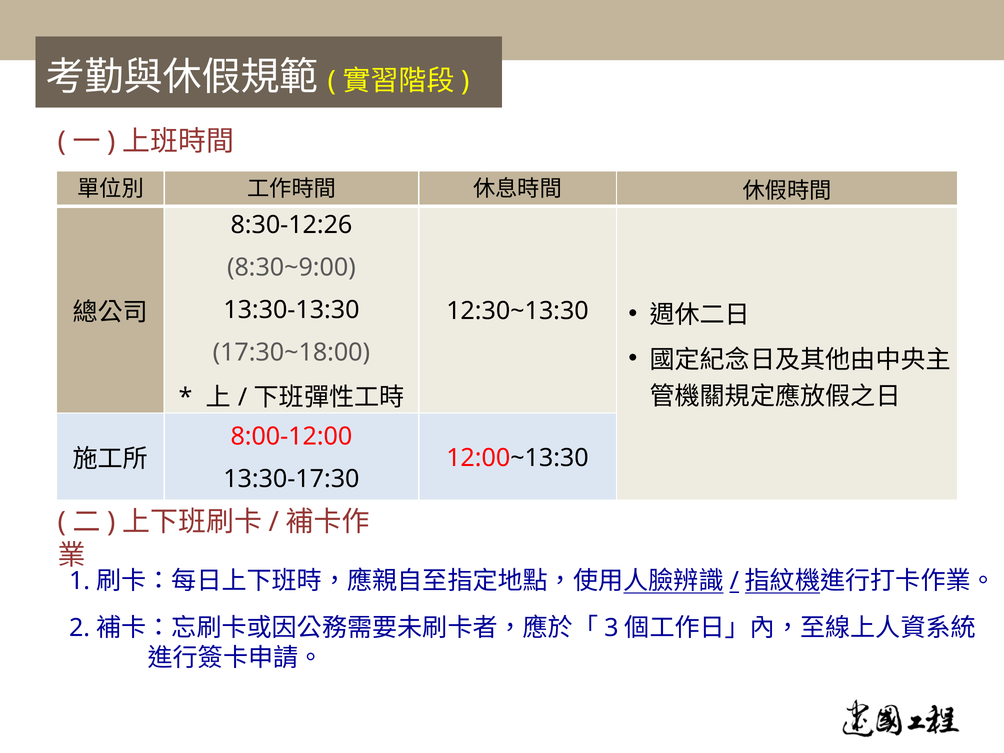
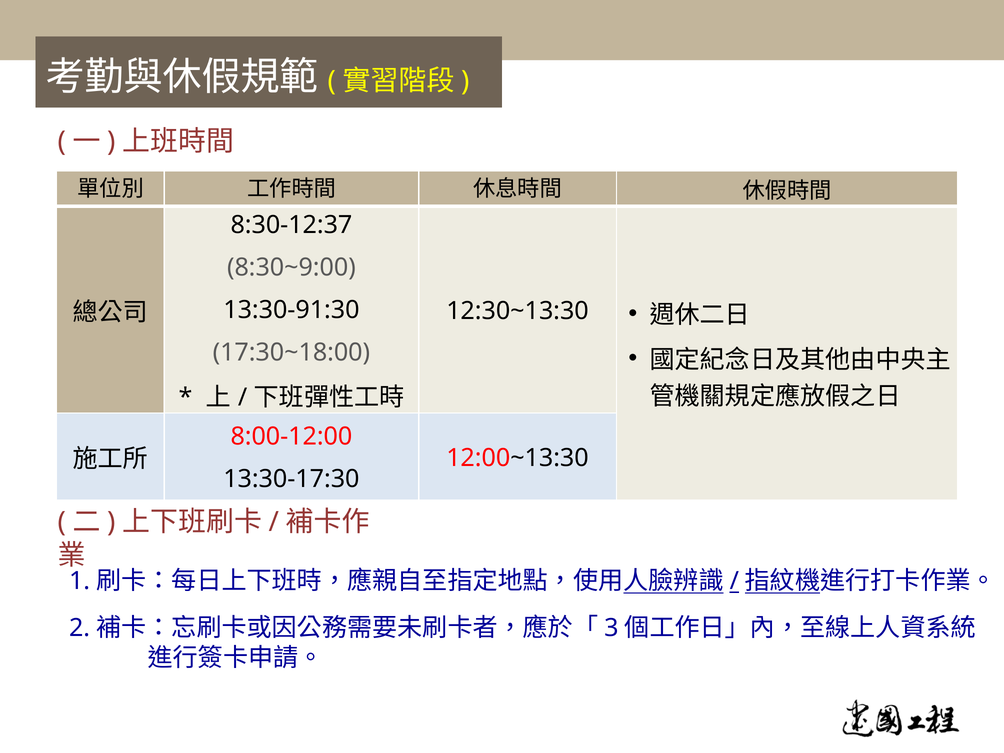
8:30-12:26: 8:30-12:26 -> 8:30-12:37 (291, 225)
13:30-13:30: 13:30-13:30 -> 13:30-91:30 (291, 310)
